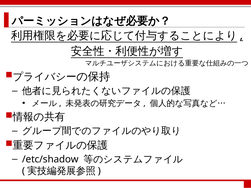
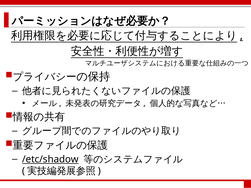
/etc/shadow underline: none -> present (50, 159)
